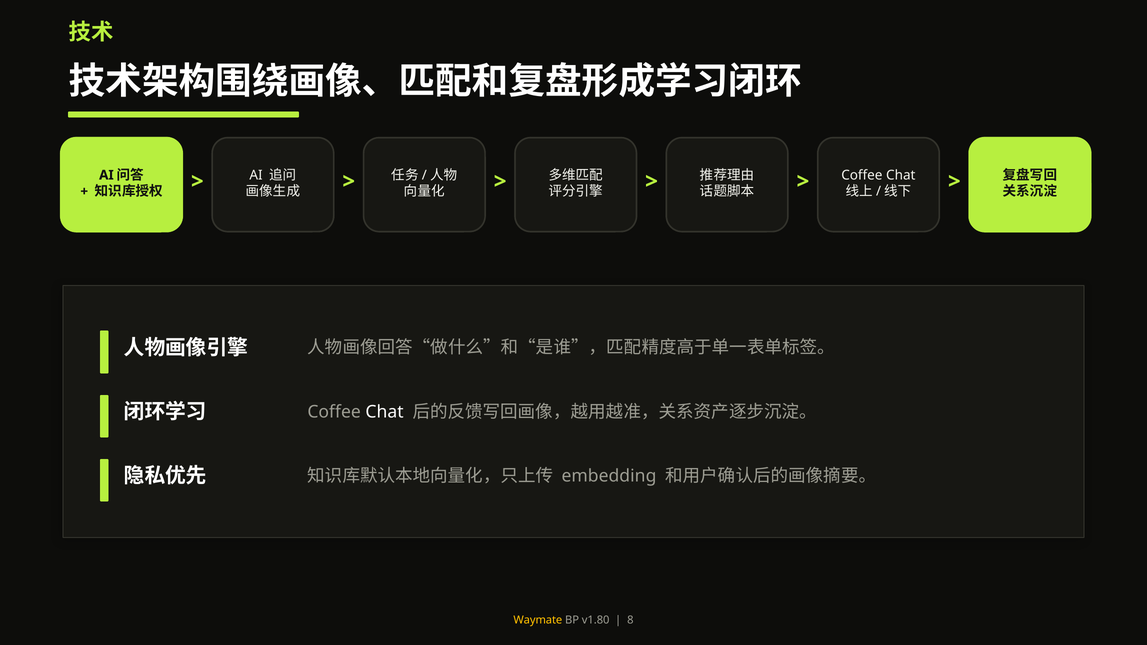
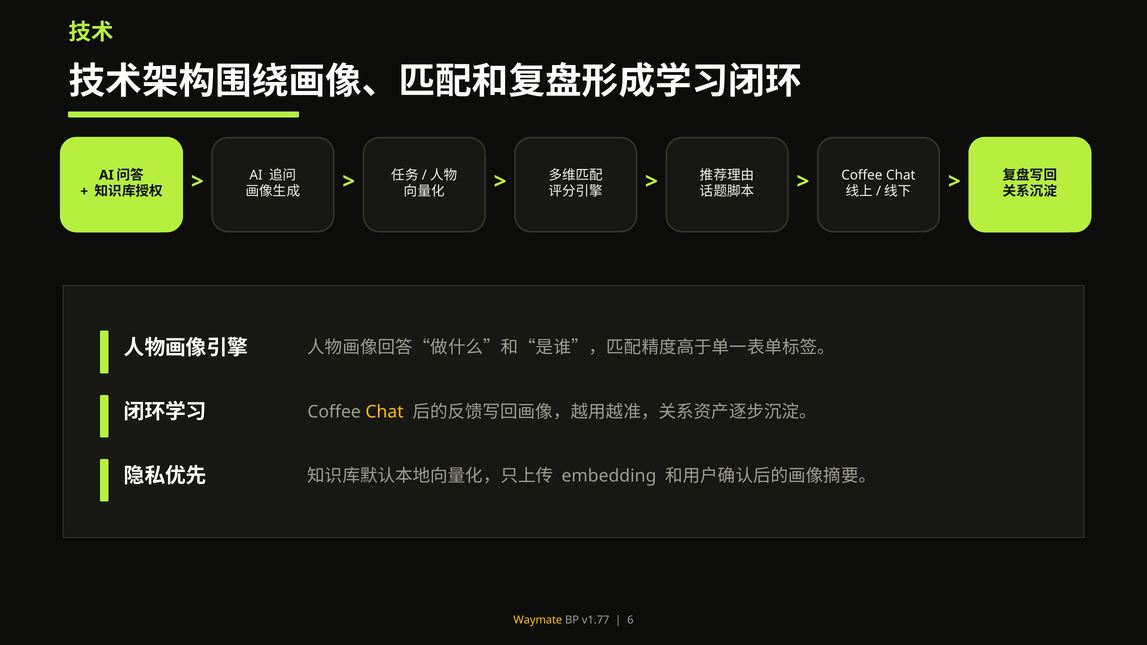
Chat colour: white -> yellow (385, 412)
v1.80: v1.80 -> v1.77 (596, 620)
8: 8 -> 6 (630, 620)
